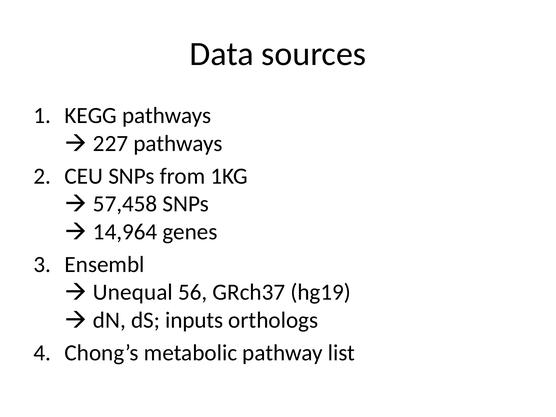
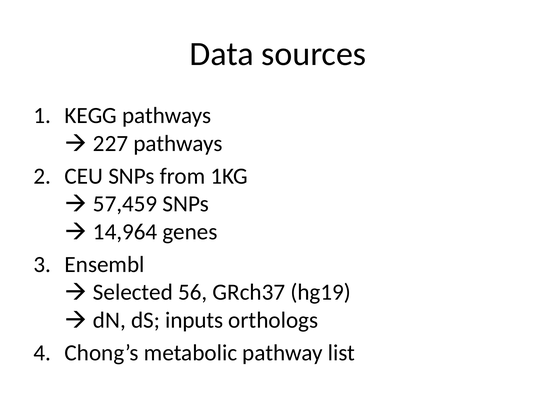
57,458: 57,458 -> 57,459 (125, 204)
Unequal: Unequal -> Selected (133, 292)
